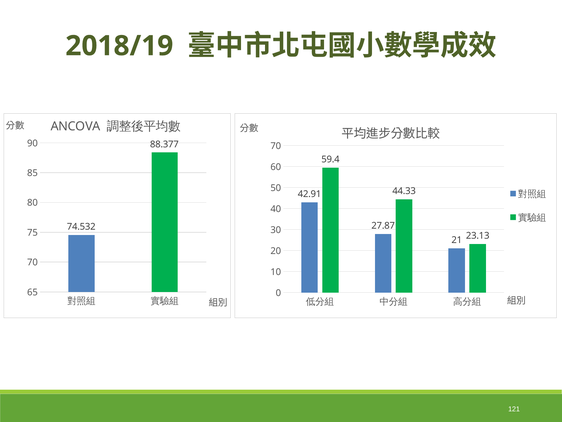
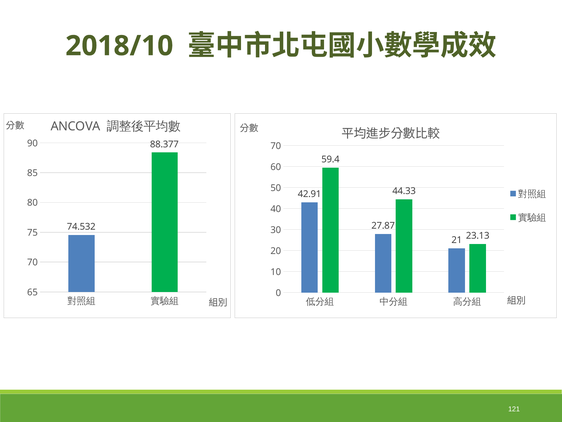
2018/19: 2018/19 -> 2018/10 (119, 46)
